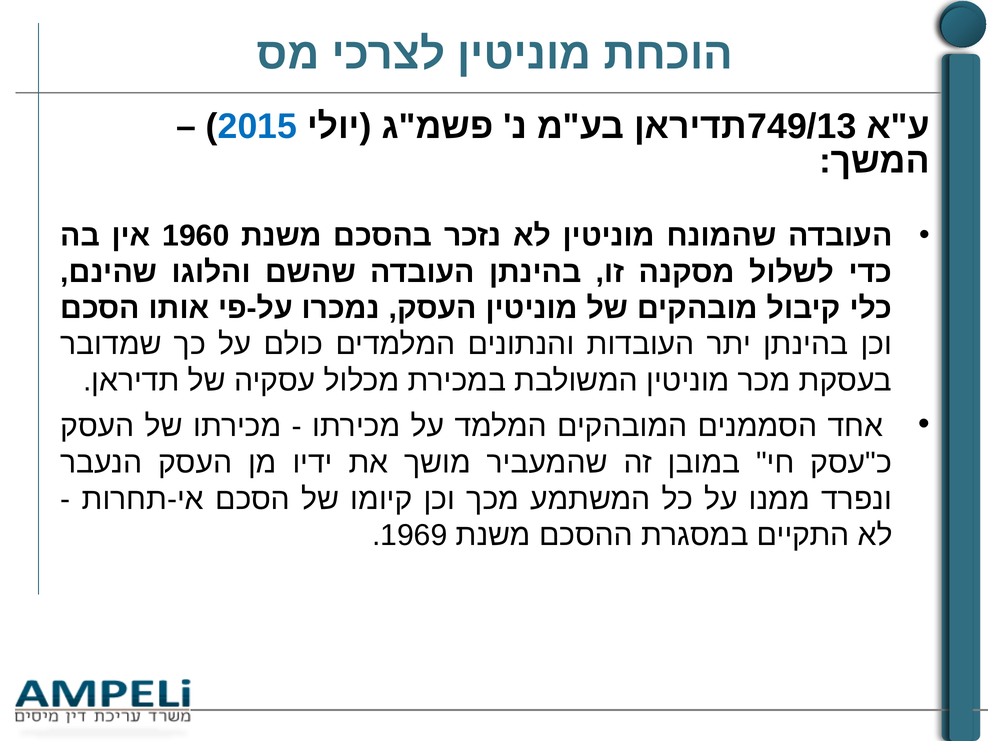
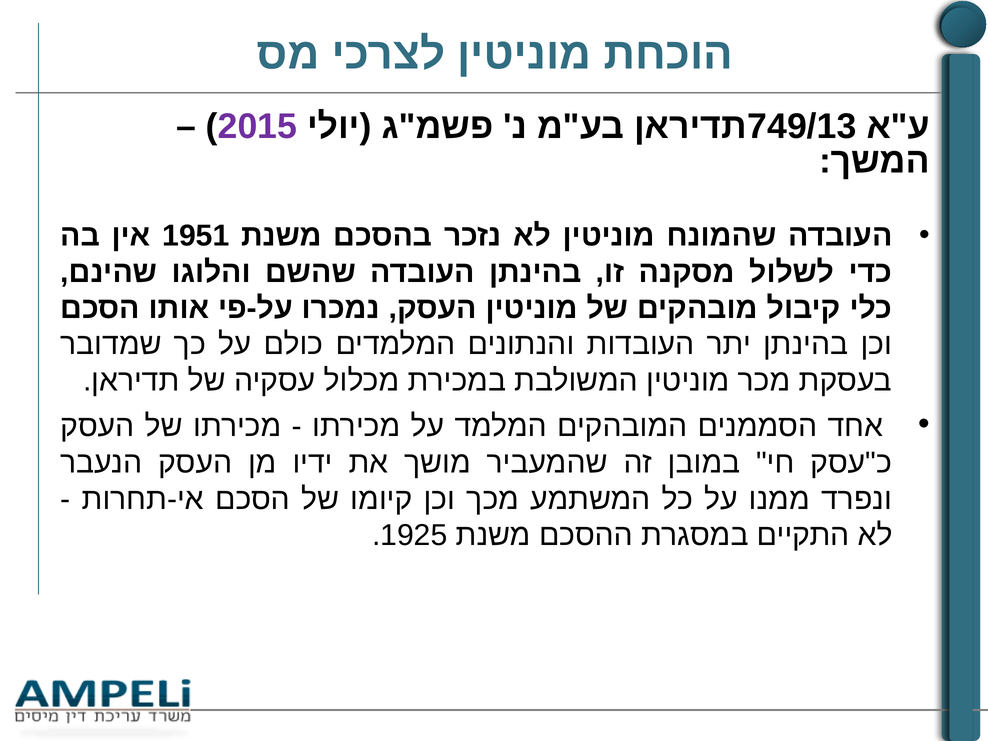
2015 colour: blue -> purple (257, 127)
1960: 1960 -> 1951 (196, 236)
1969: 1969 -> 1925 (414, 535)
